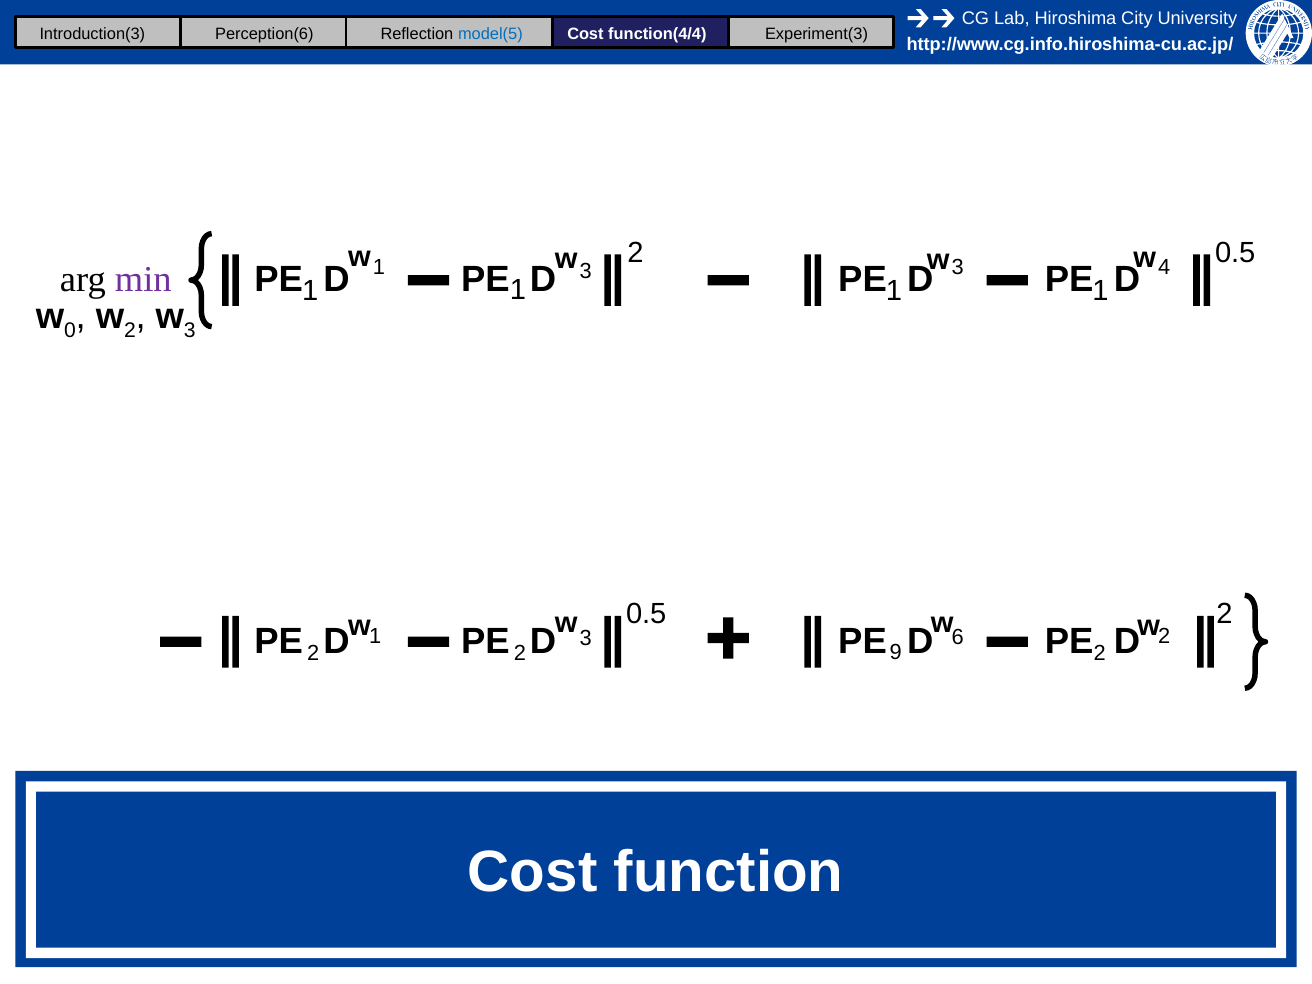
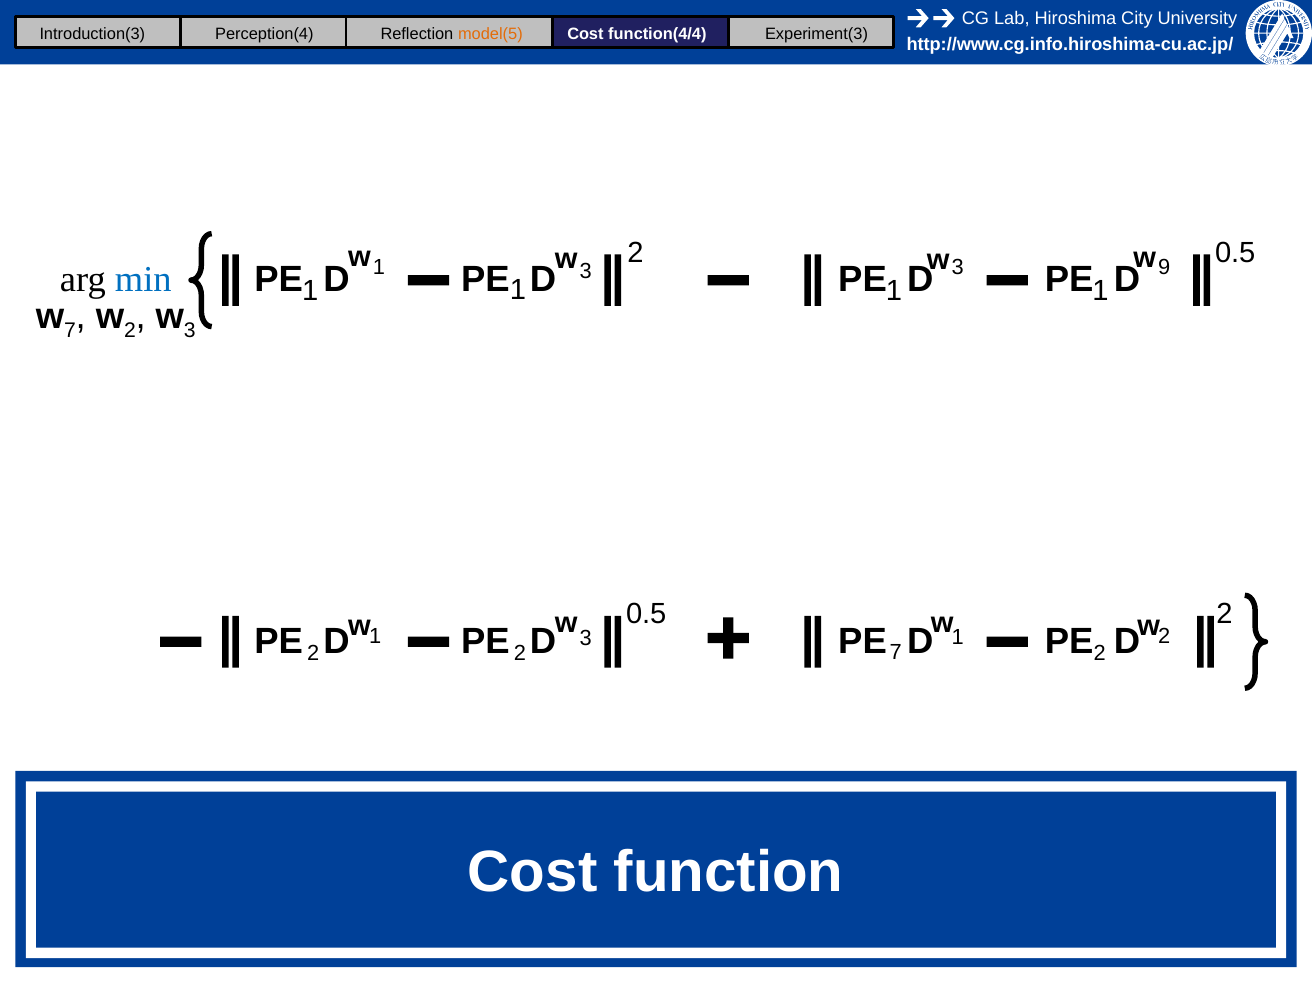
Perception(6: Perception(6 -> Perception(4 (264, 34)
model(5 colour: blue -> orange (490, 34)
4: 4 -> 9 (1164, 268)
min colour: purple -> blue (143, 279)
w 0: 0 -> 7 (70, 330)
3 6: 6 -> 1 (958, 637)
2 9: 9 -> 7 (896, 653)
